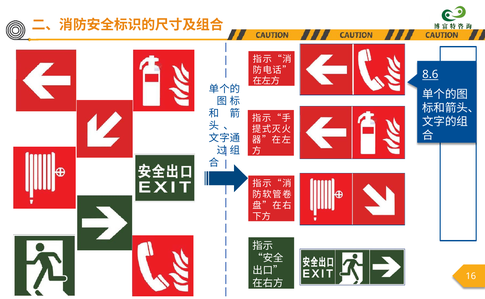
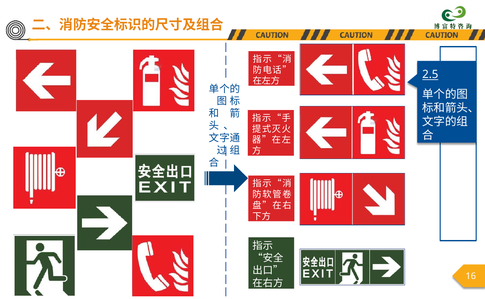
8.6: 8.6 -> 2.5 (430, 75)
